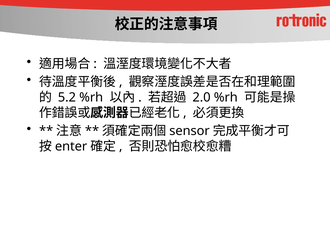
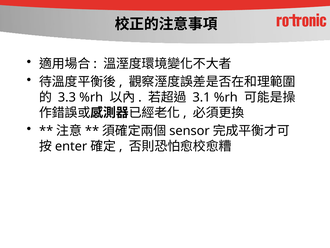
5.2: 5.2 -> 3.3 (67, 97)
2.0: 2.0 -> 3.1 (202, 97)
